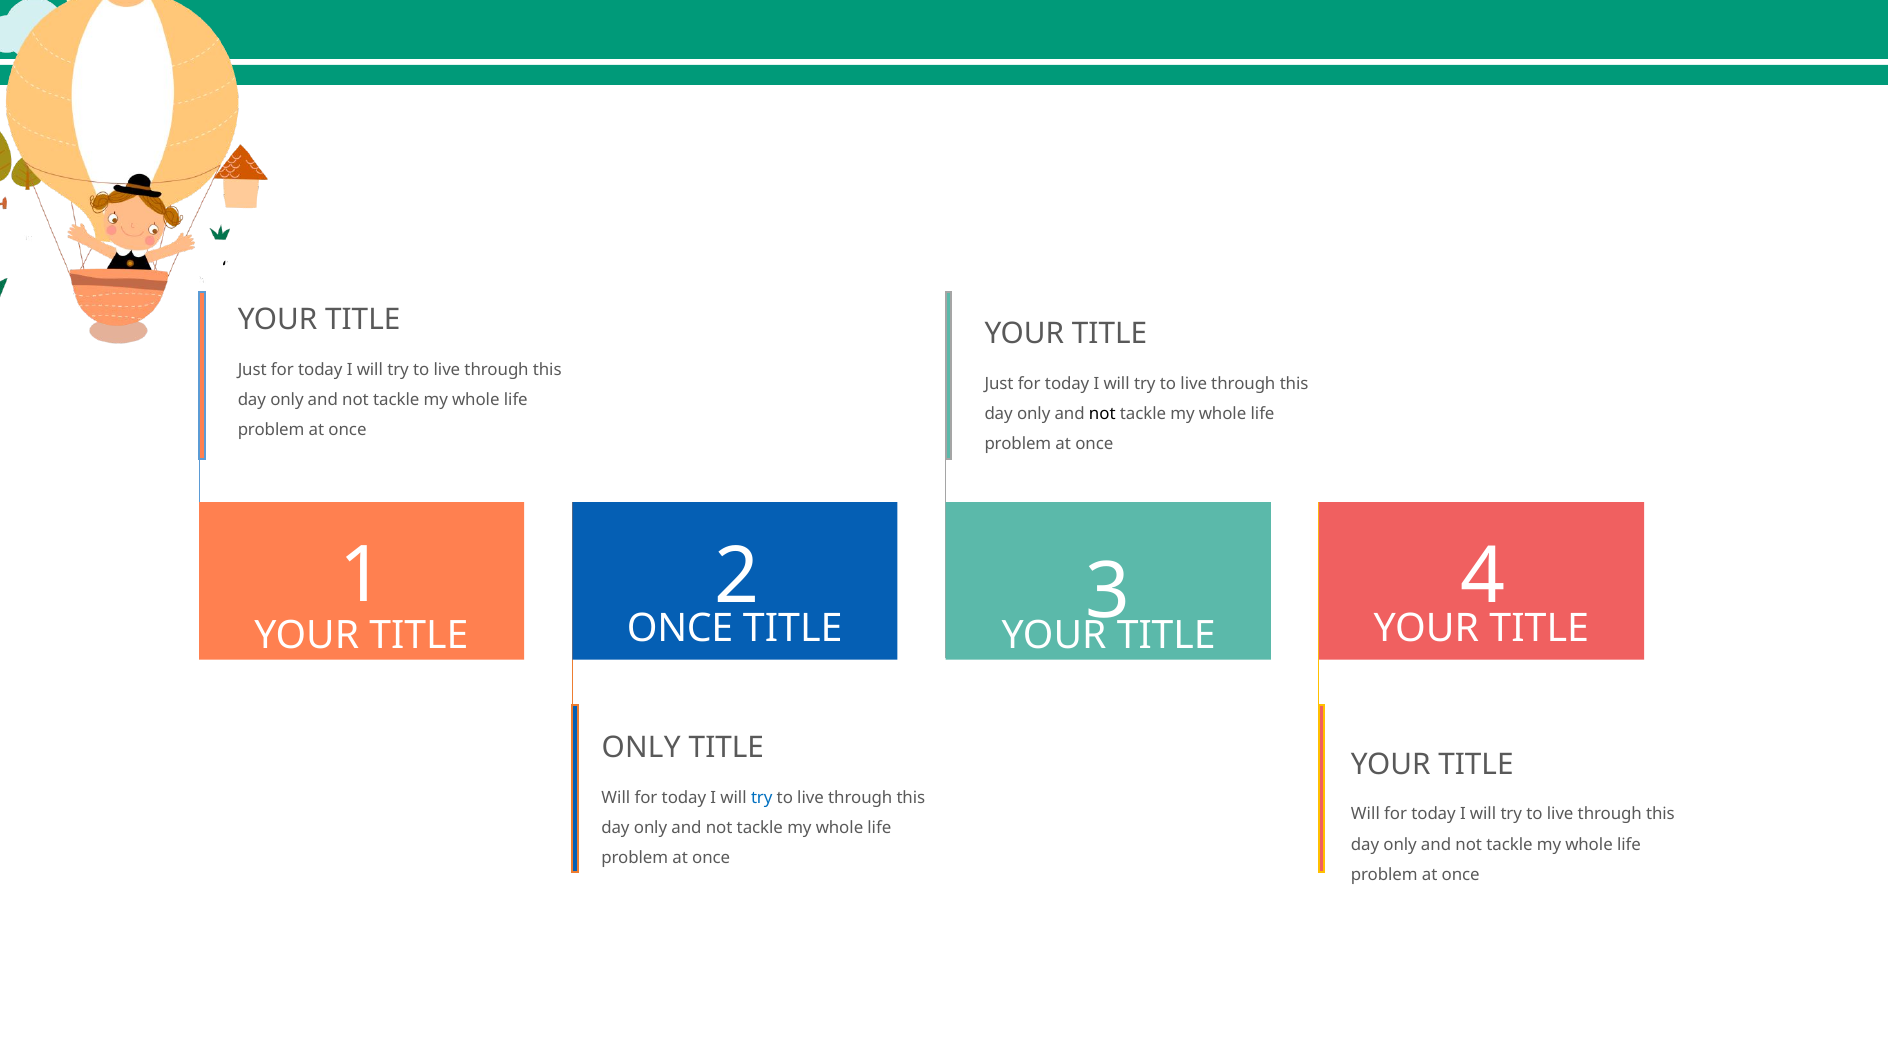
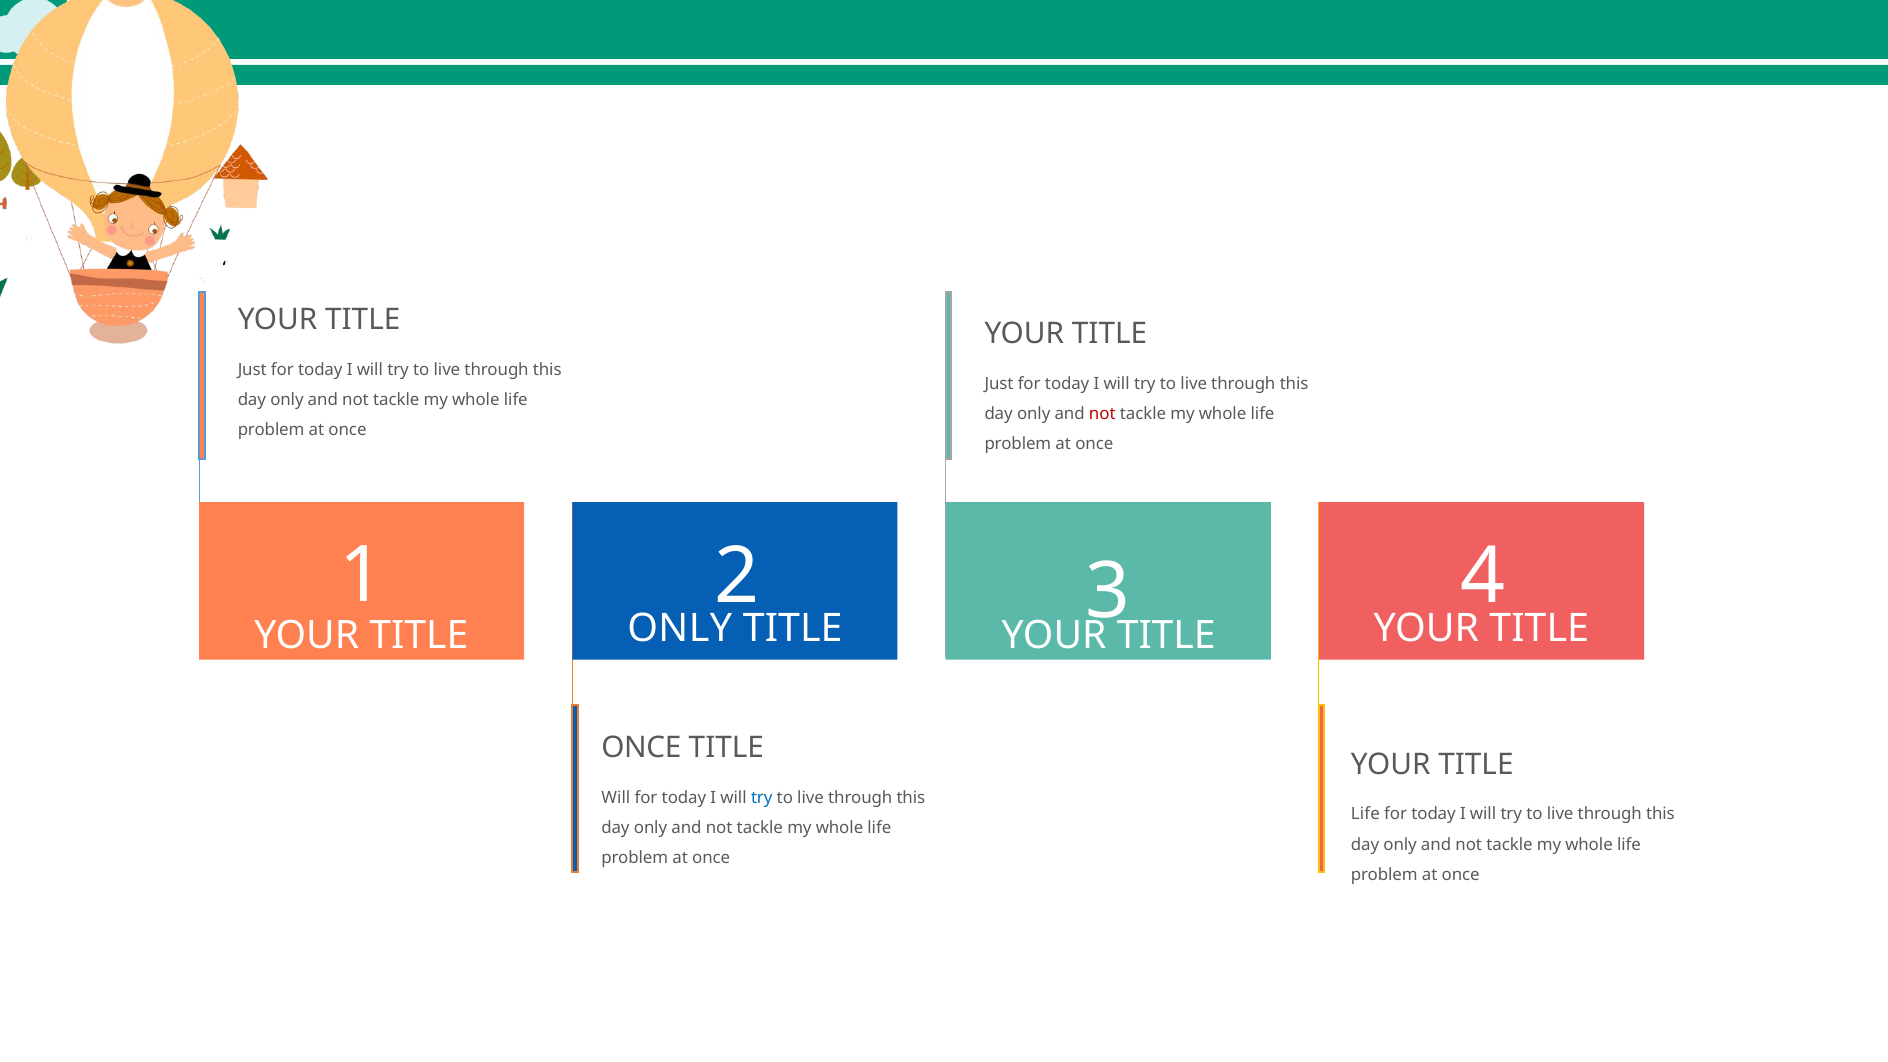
not colour: black -> red (1102, 414)
ONCE: ONCE -> ONLY (680, 628)
ONLY: ONLY -> ONCE (641, 748)
Will: Will -> Life (1365, 814)
